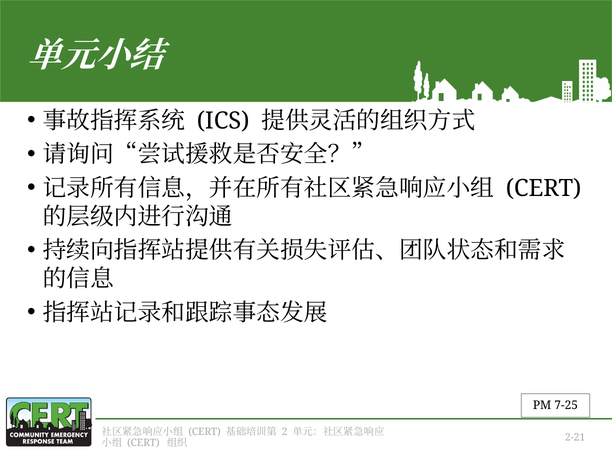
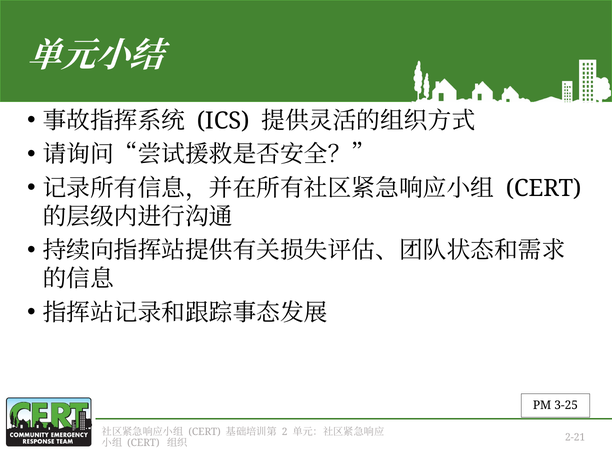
7-25: 7-25 -> 3-25 (566, 405)
